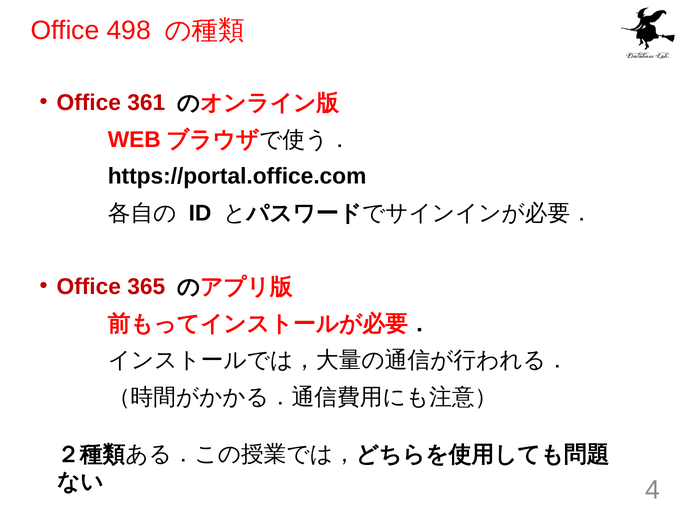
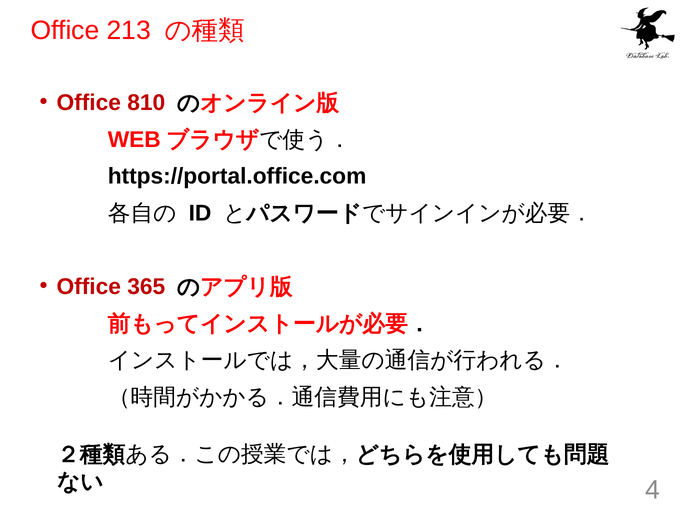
498: 498 -> 213 (129, 31)
361: 361 -> 810 (146, 103)
